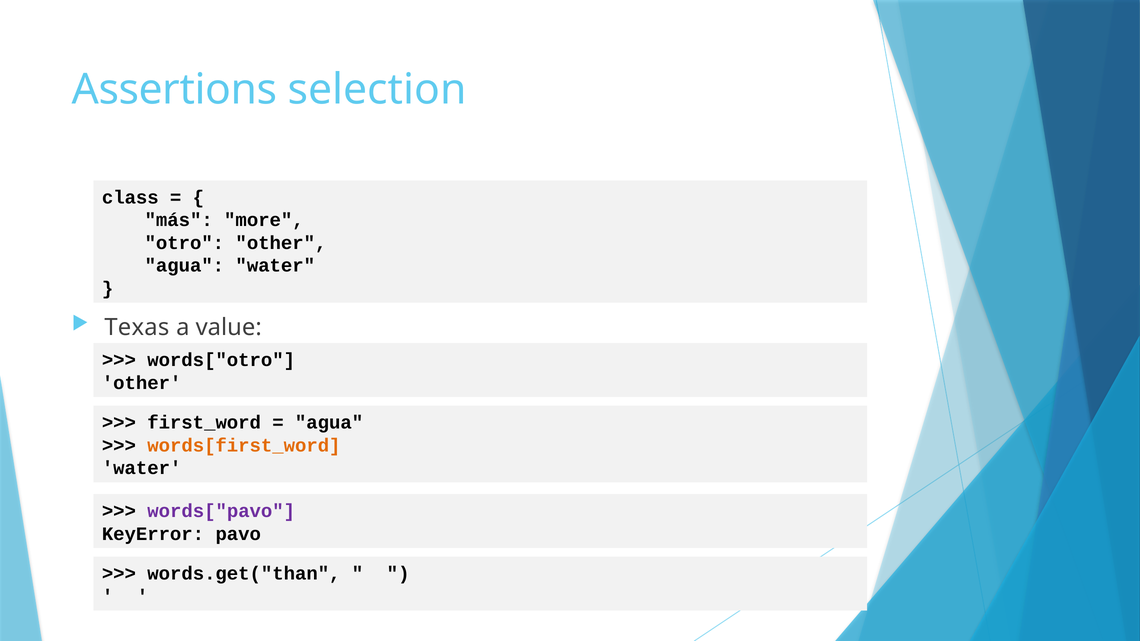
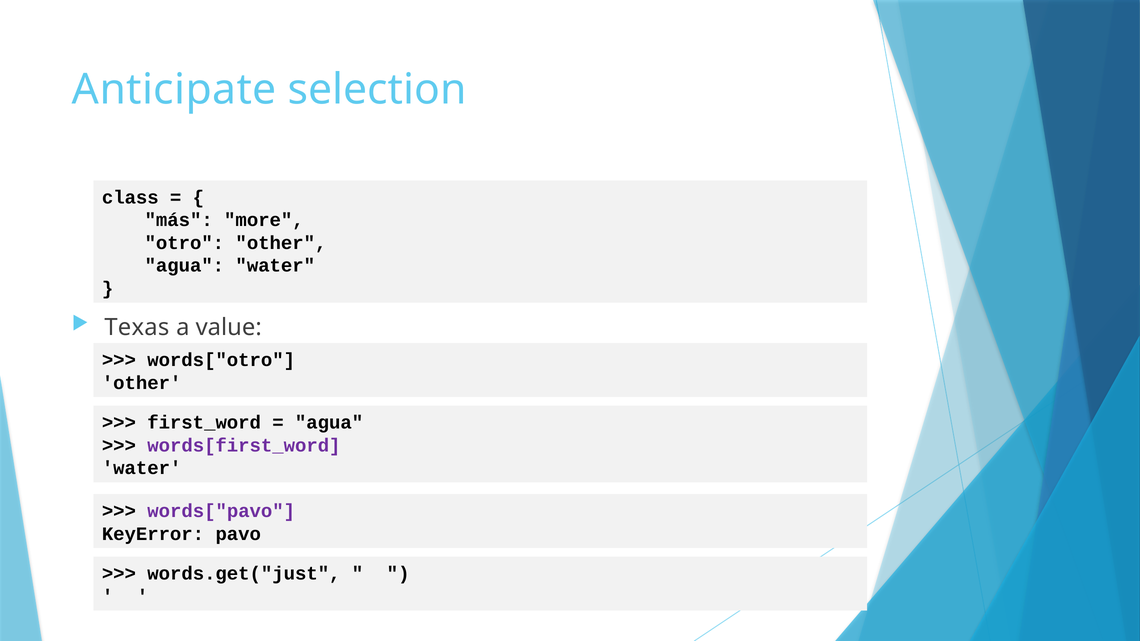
Assertions: Assertions -> Anticipate (174, 90)
words[first_word colour: orange -> purple (244, 446)
words.get("than: words.get("than -> words.get("just (244, 574)
